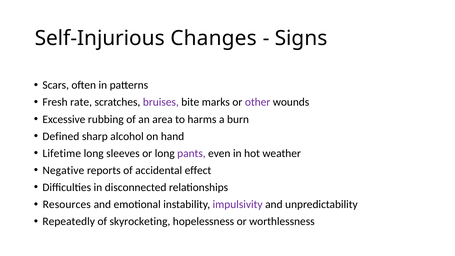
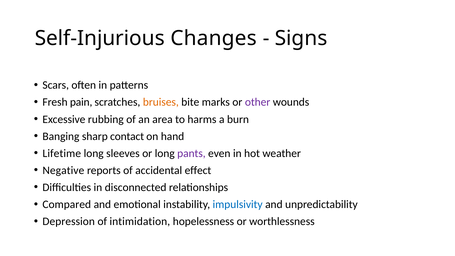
rate: rate -> pain (81, 102)
bruises colour: purple -> orange (161, 102)
Defined: Defined -> Banging (61, 136)
alcohol: alcohol -> contact (127, 136)
Resources: Resources -> Compared (67, 204)
impulsivity colour: purple -> blue (238, 204)
Repeatedly: Repeatedly -> Depression (69, 221)
skyrocketing: skyrocketing -> intimidation (140, 221)
